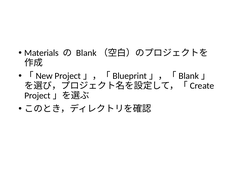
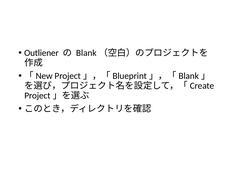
Materials: Materials -> Outliener (42, 53)
